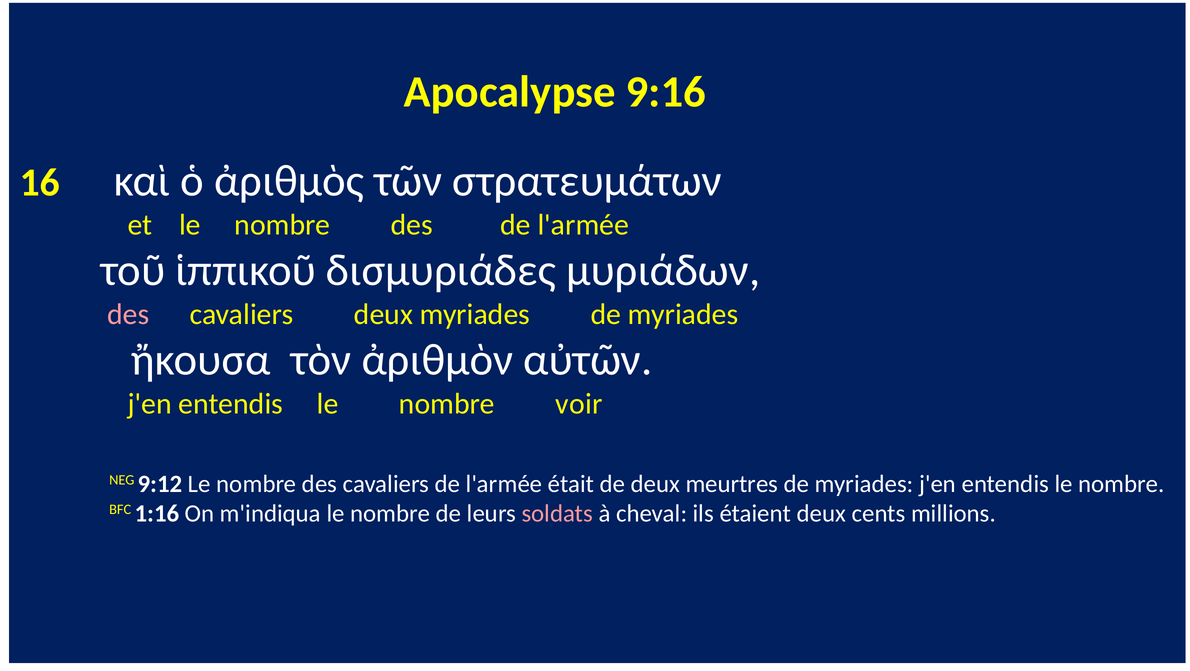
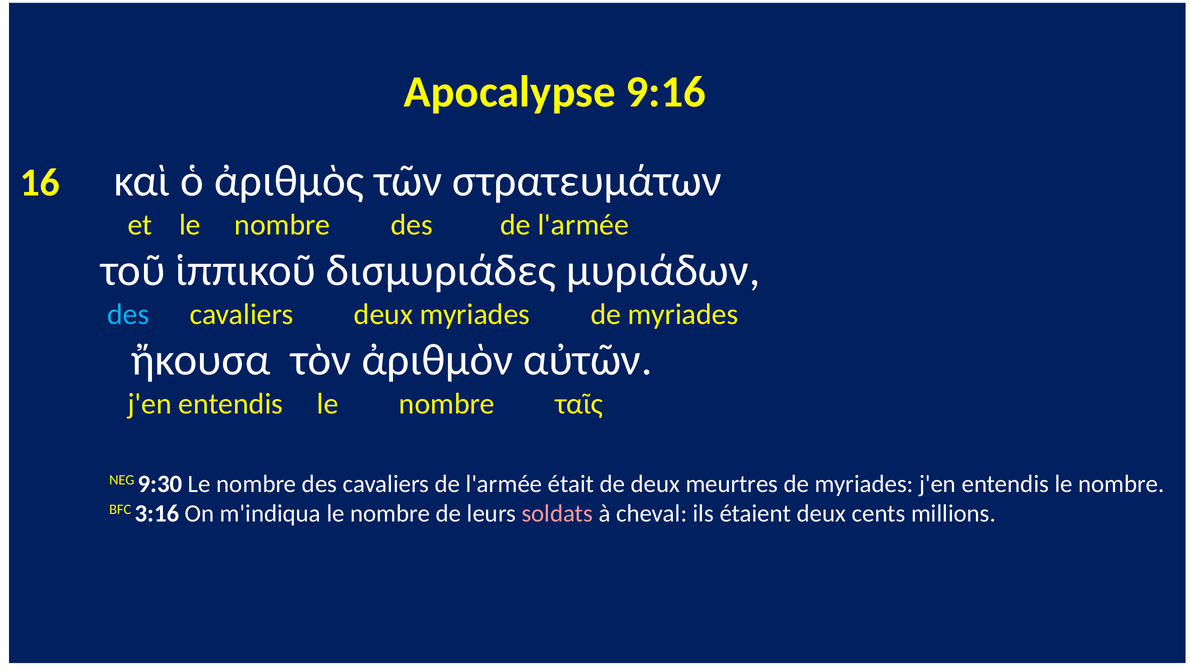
des colour: pink -> light blue (128, 314)
voir: voir -> ταῖς (579, 404)
9:12: 9:12 -> 9:30 (160, 484)
1:16: 1:16 -> 3:16 (157, 514)
